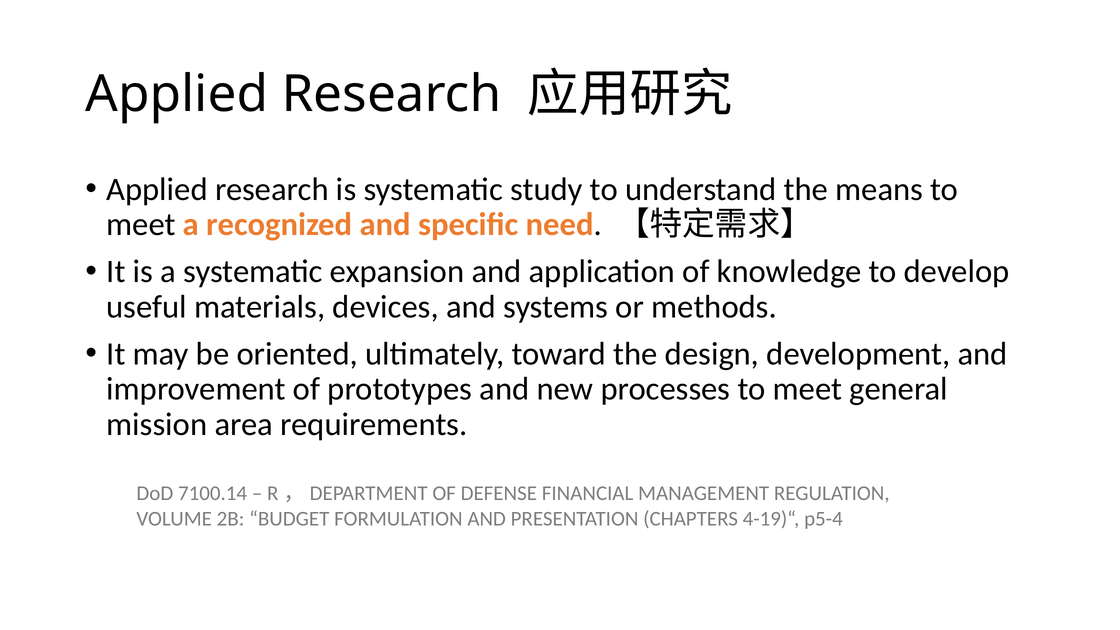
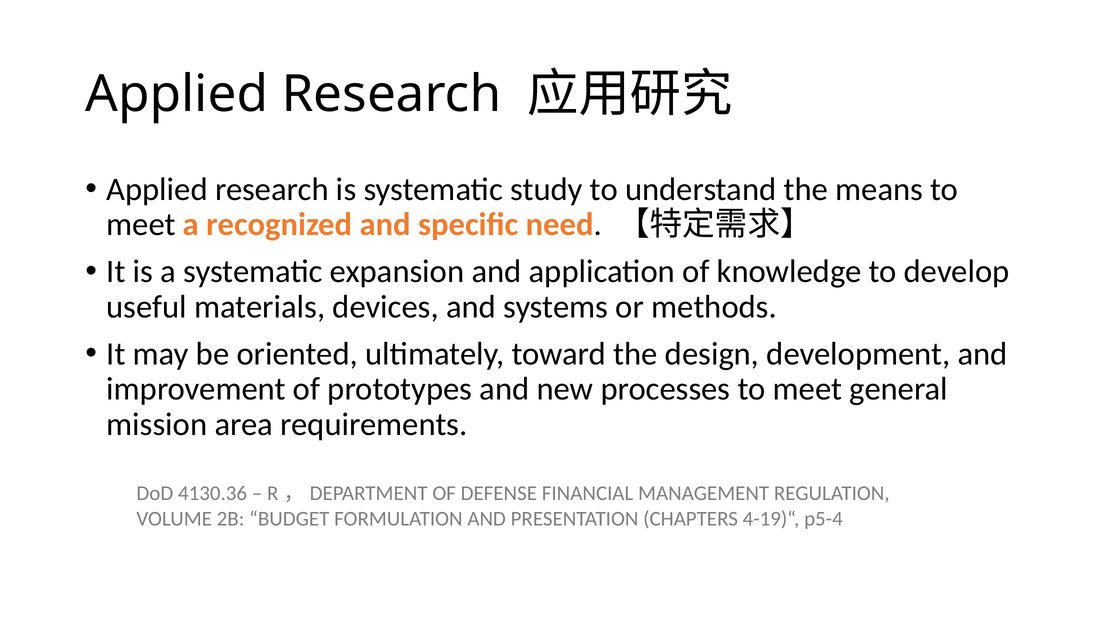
7100.14: 7100.14 -> 4130.36 (213, 494)
